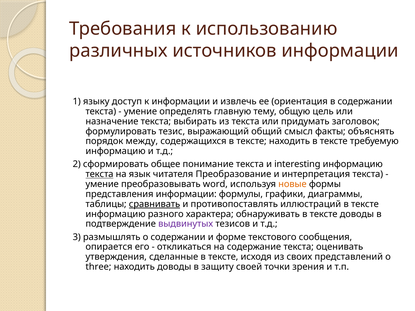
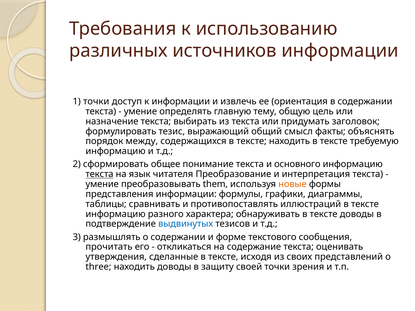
1 языку: языку -> точки (96, 102)
interesting: interesting -> основного (297, 164)
word: word -> them (215, 184)
сравнивать underline: present -> none (155, 204)
выдвинутых colour: purple -> blue (186, 224)
опирается: опирается -> прочитать (109, 247)
